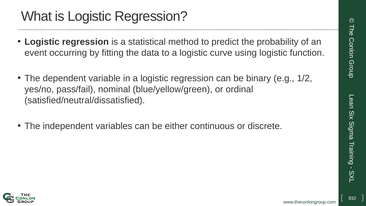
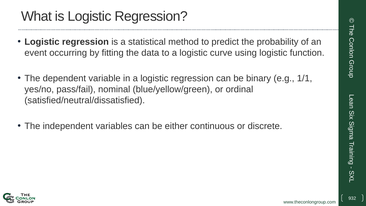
1/2: 1/2 -> 1/1 (305, 78)
